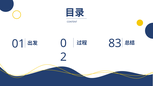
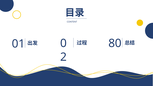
83: 83 -> 80 (115, 43)
